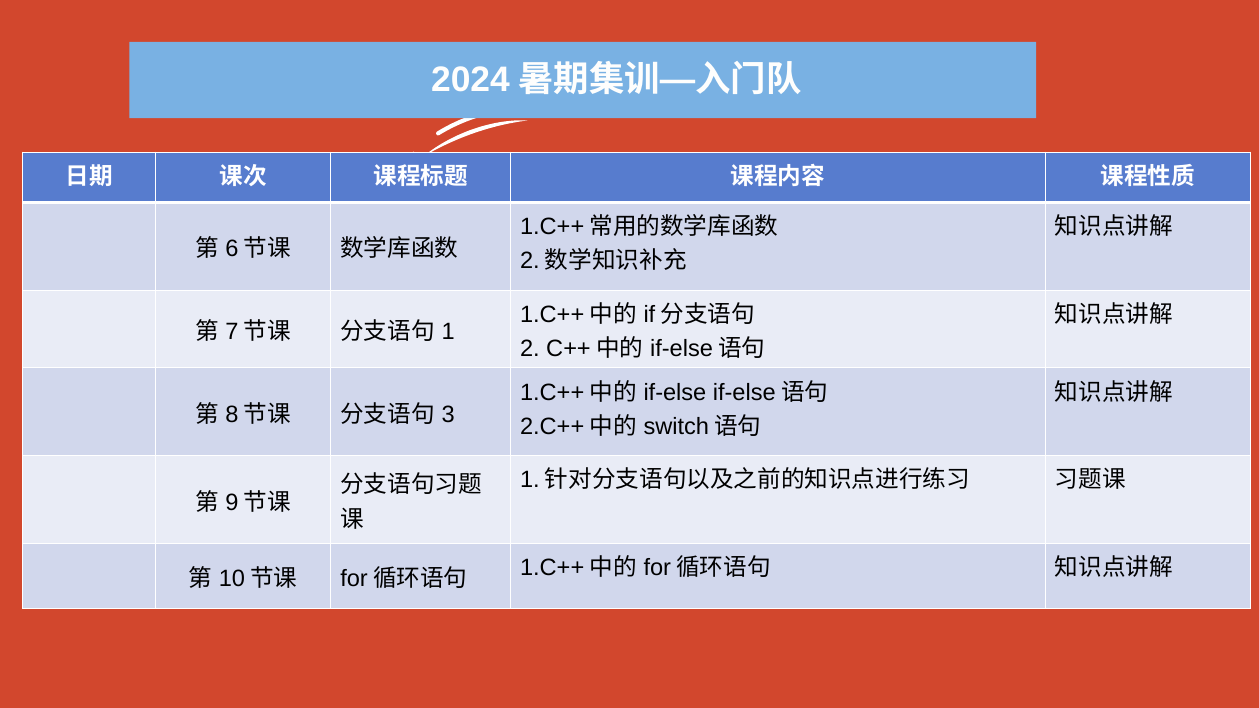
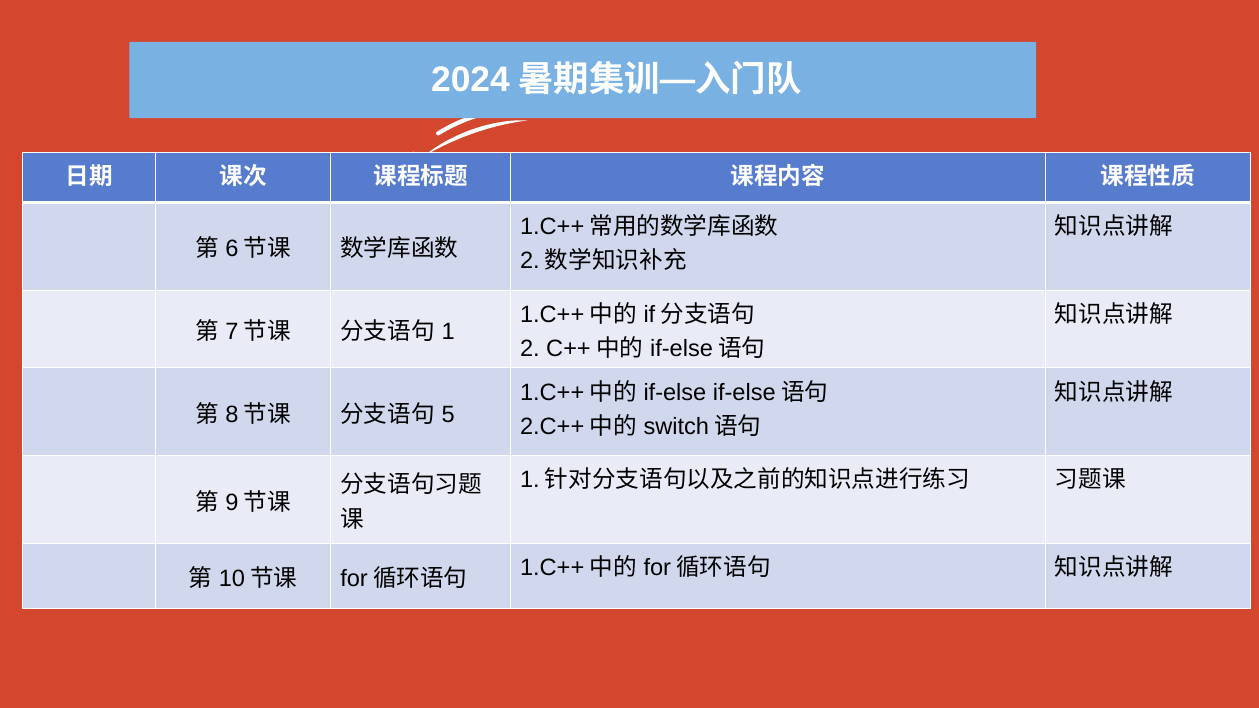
3: 3 -> 5 (448, 414)
